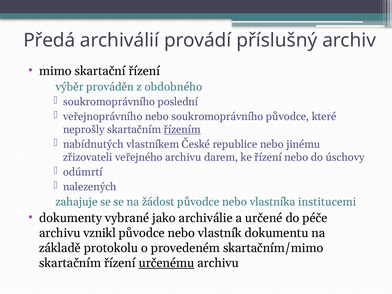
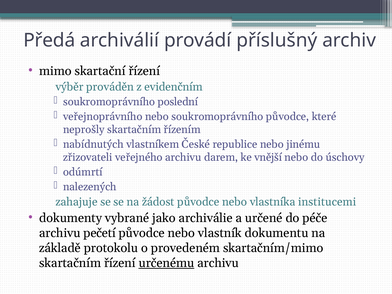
obdobného: obdobného -> evidenčním (174, 87)
řízením underline: present -> none (182, 130)
ke řízení: řízení -> vnější (268, 157)
vznikl: vznikl -> pečetí (100, 233)
